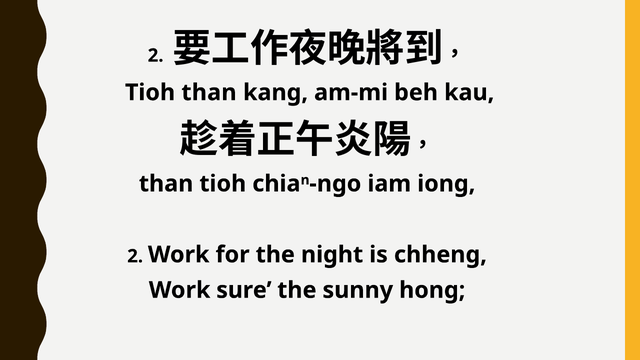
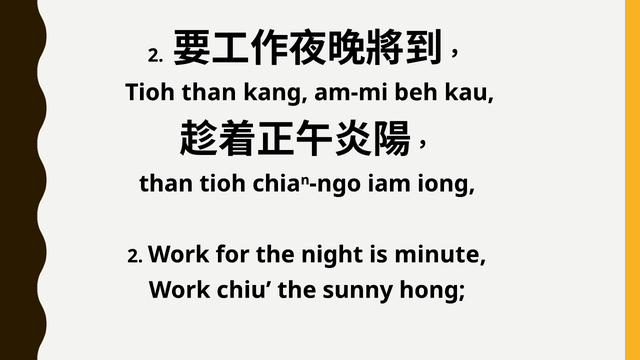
chheng: chheng -> minute (440, 255)
sure: sure -> chiu (244, 290)
